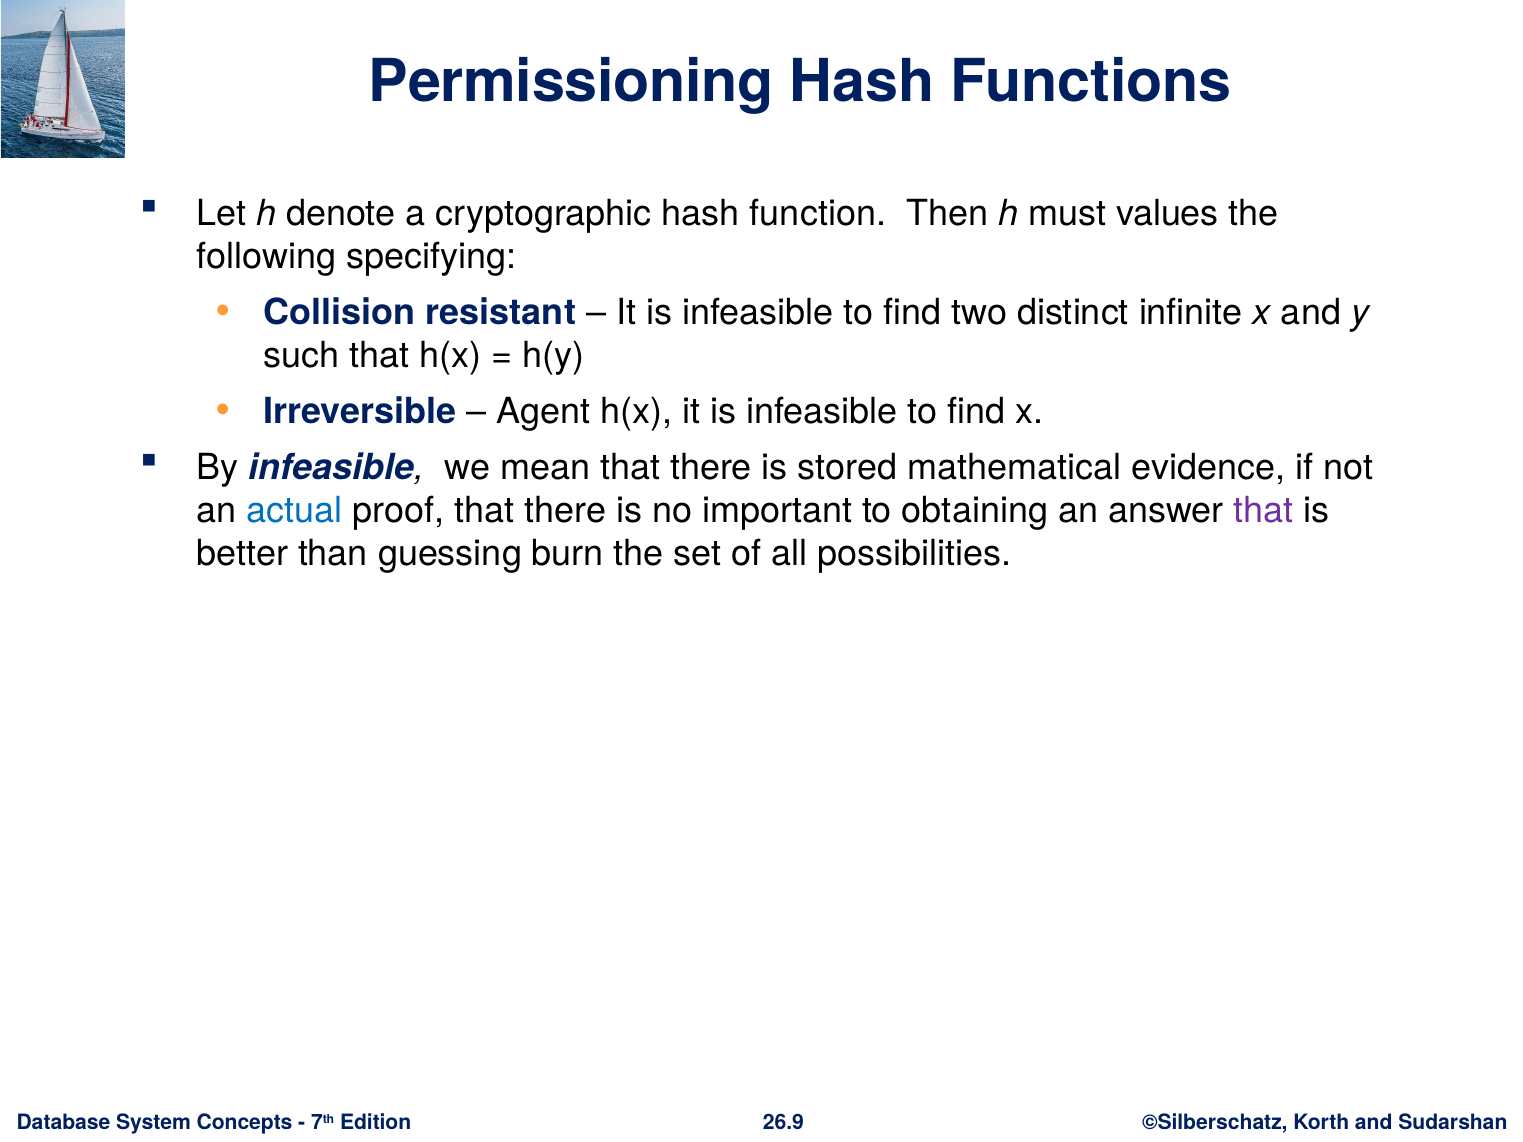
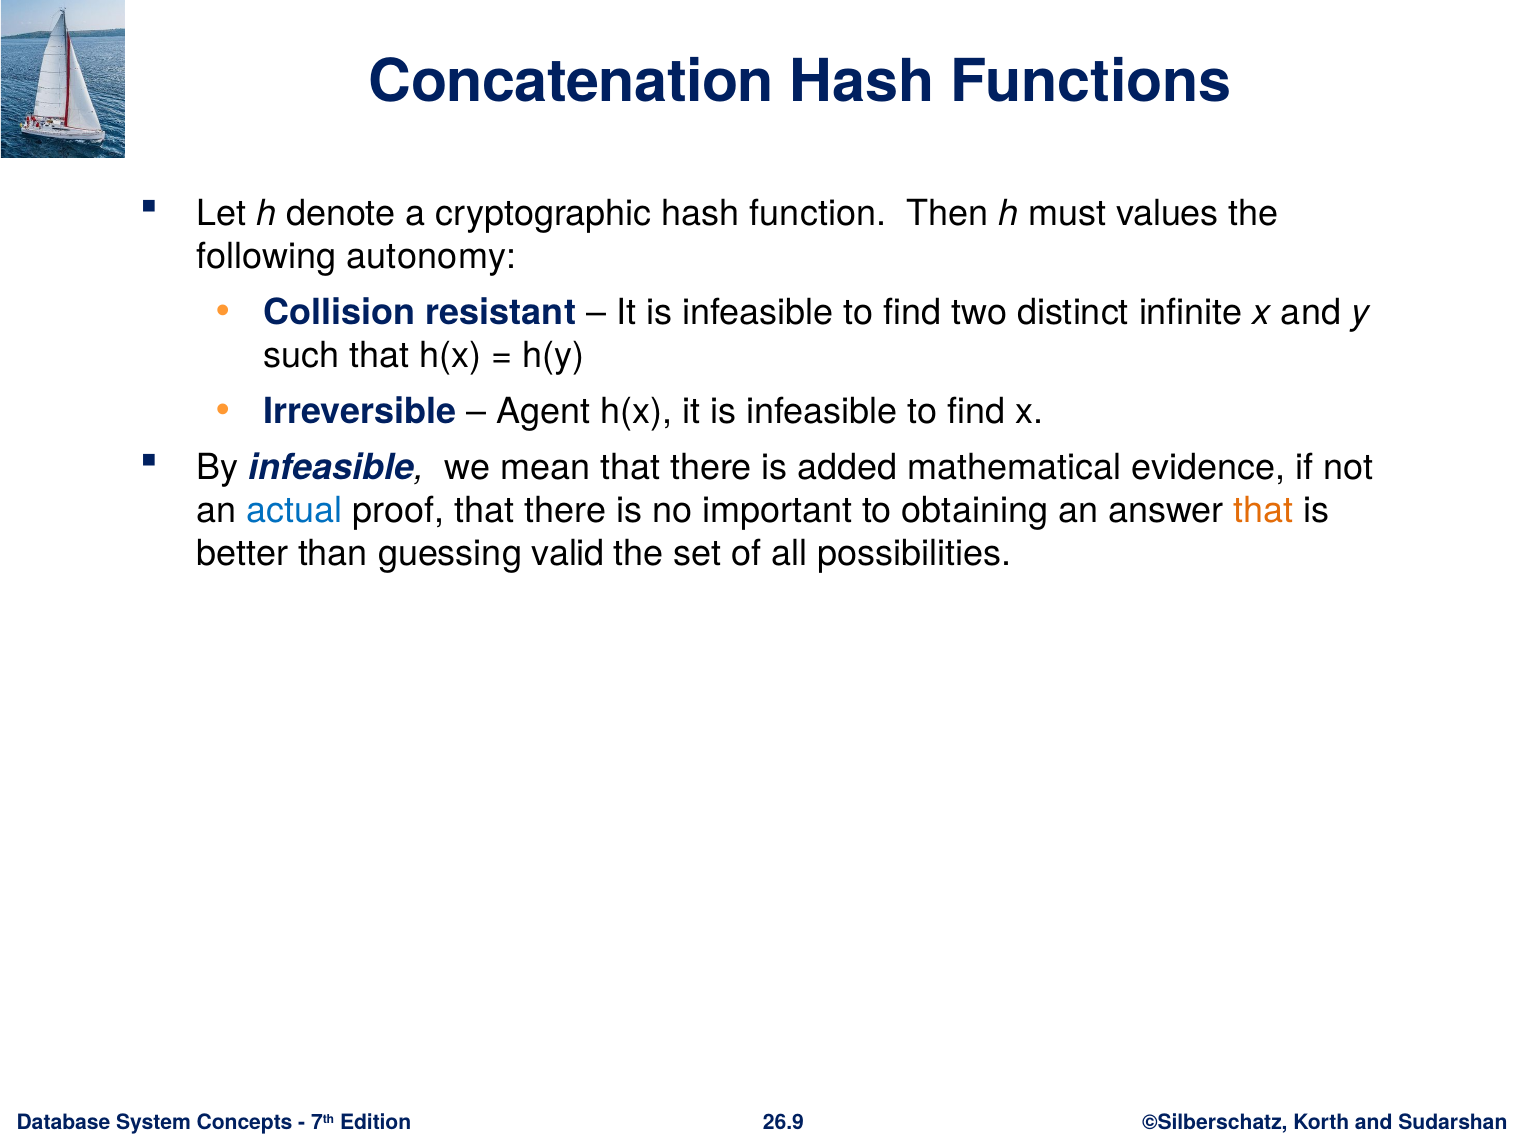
Permissioning: Permissioning -> Concatenation (571, 82)
specifying: specifying -> autonomy (432, 257)
stored: stored -> added (848, 468)
that colour: purple -> orange (1264, 511)
burn: burn -> valid (568, 554)
